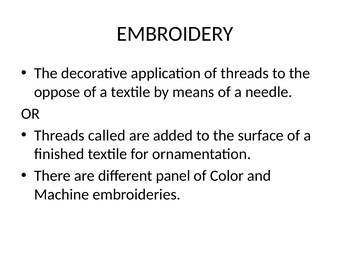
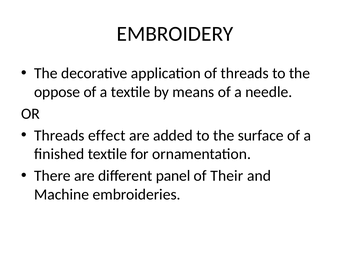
called: called -> effect (107, 136)
Color: Color -> Their (227, 176)
